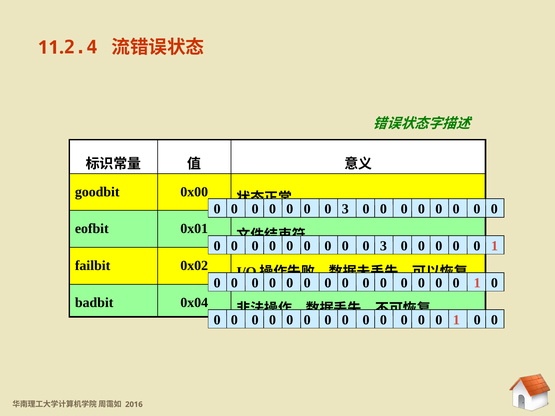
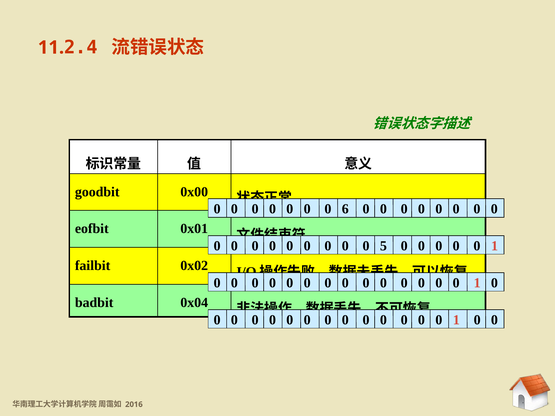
3: 3 -> 6 (345, 209)
3: 3 -> 5 (383, 246)
